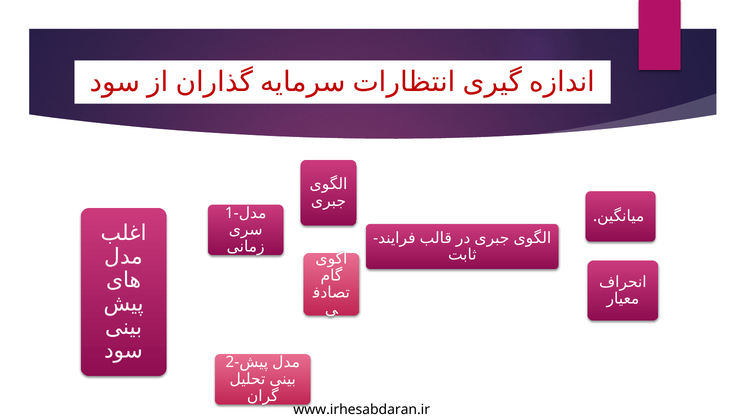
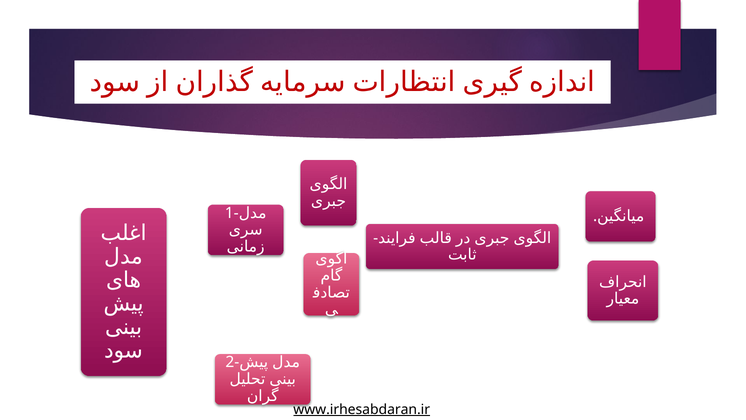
www.irhesabdaran.ir underline: none -> present (362, 409)
